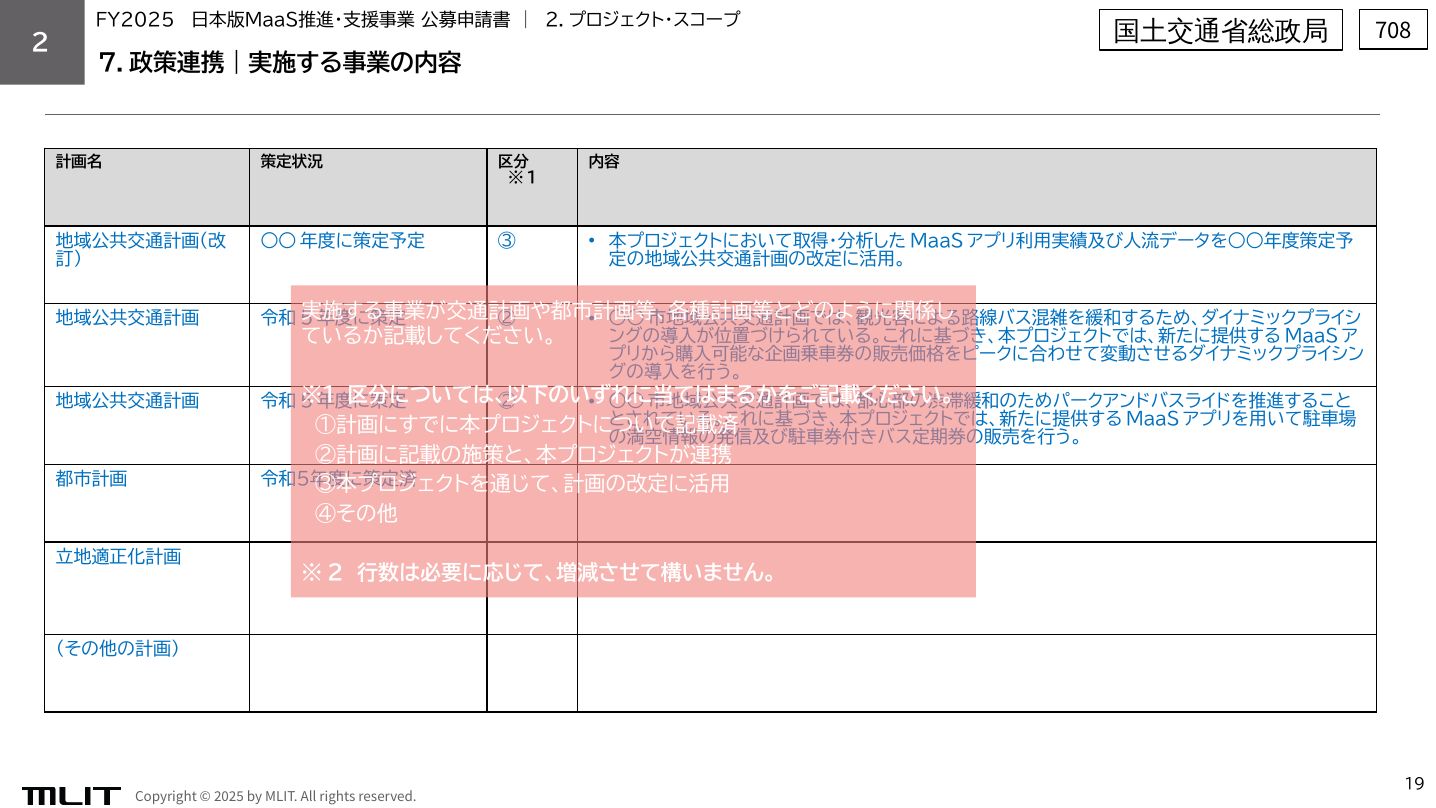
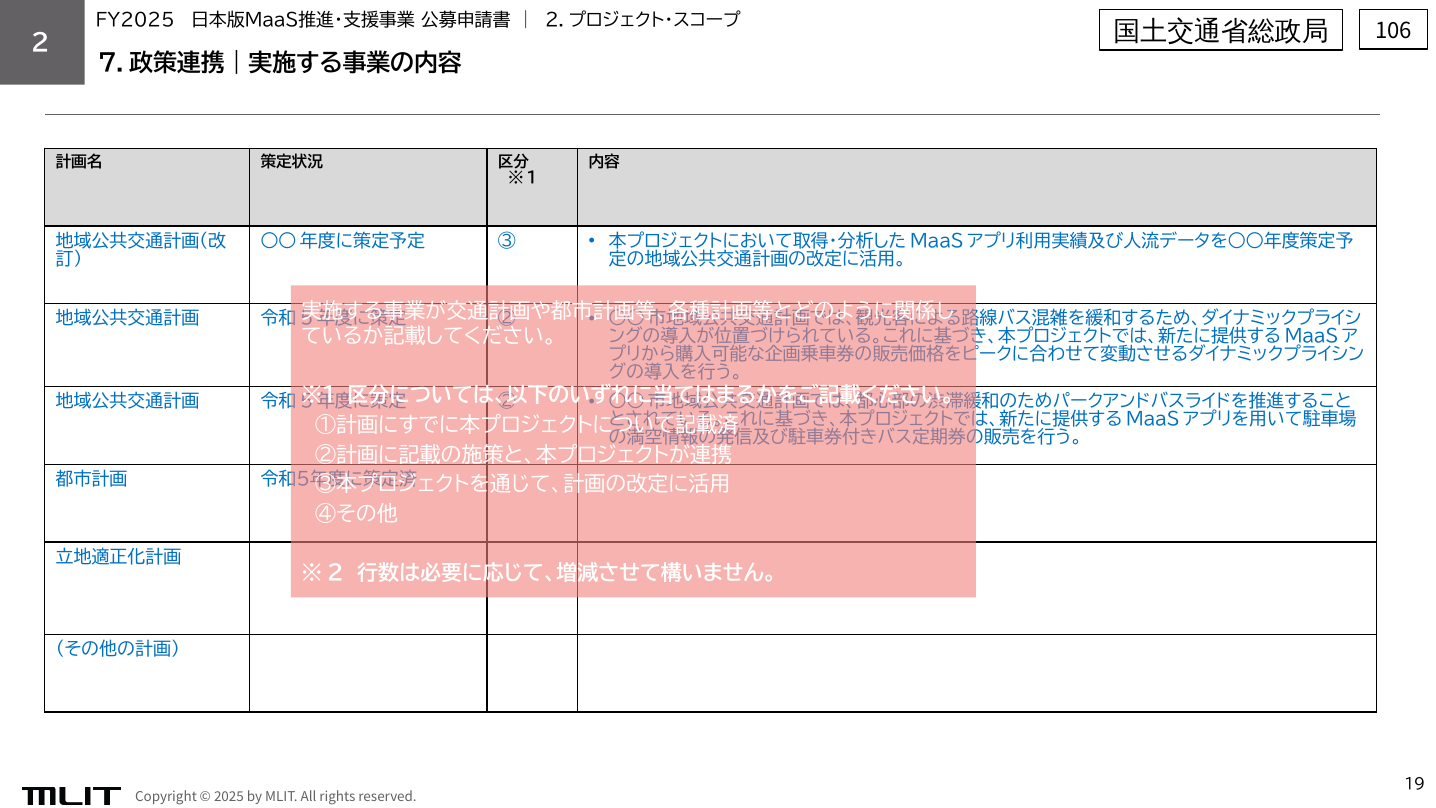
708: 708 -> 106 (1394, 31)
